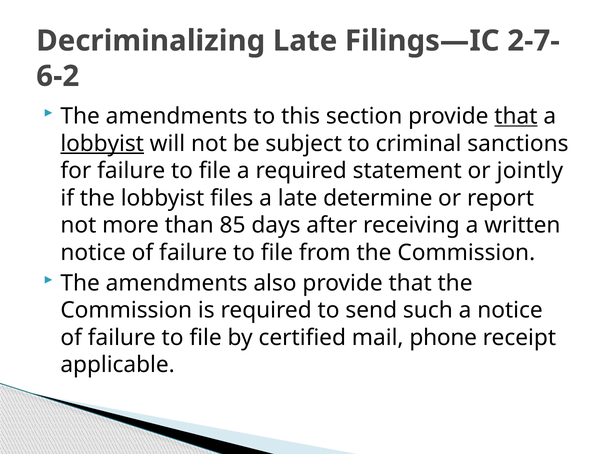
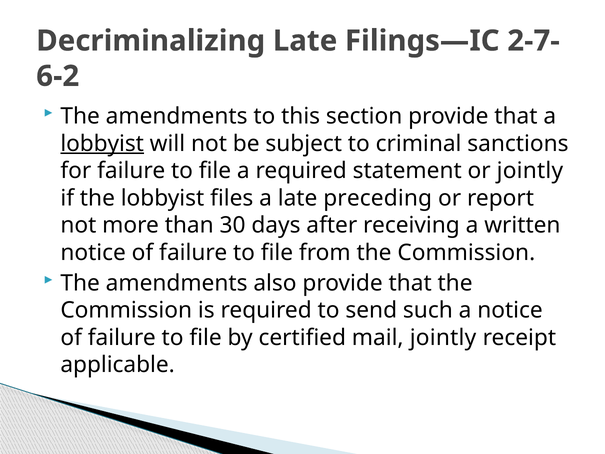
that underline: present -> none (516, 116)
determine: determine -> preceding (378, 198)
85: 85 -> 30 (233, 225)
mail phone: phone -> jointly (443, 338)
